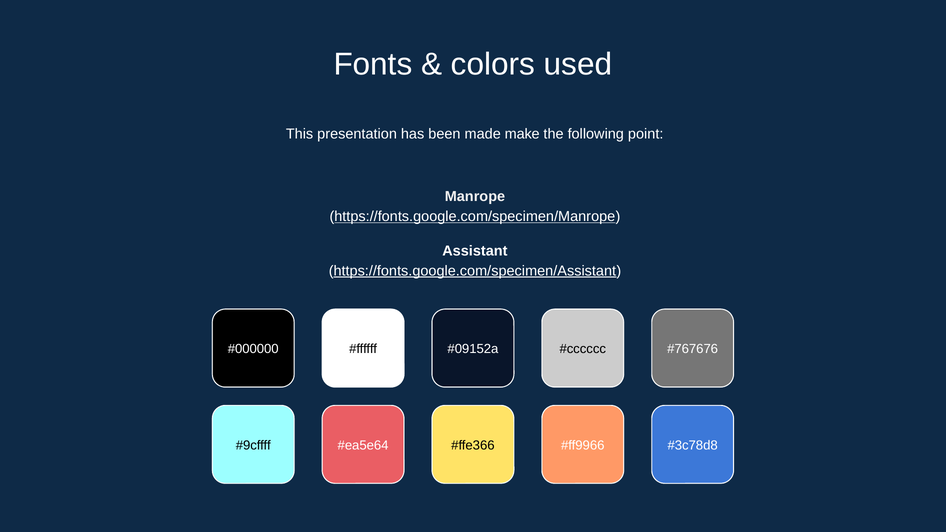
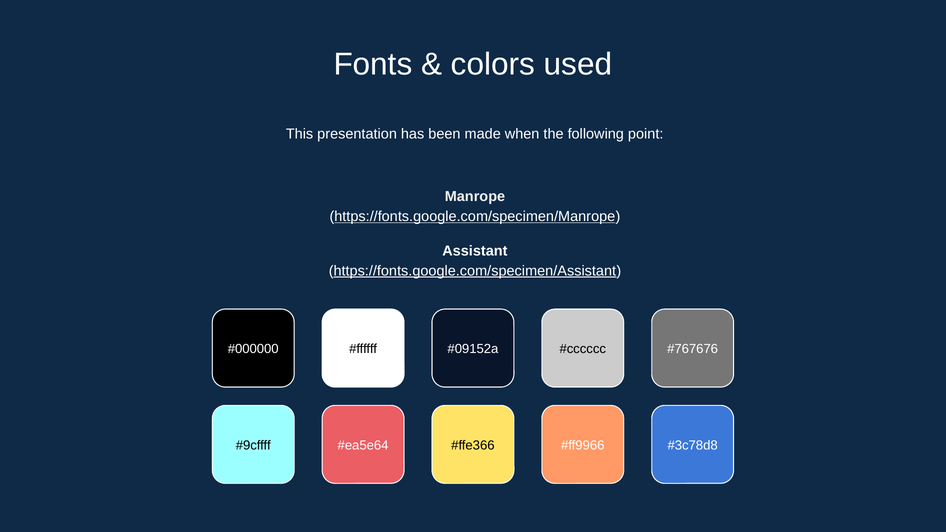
make: make -> when (522, 134)
